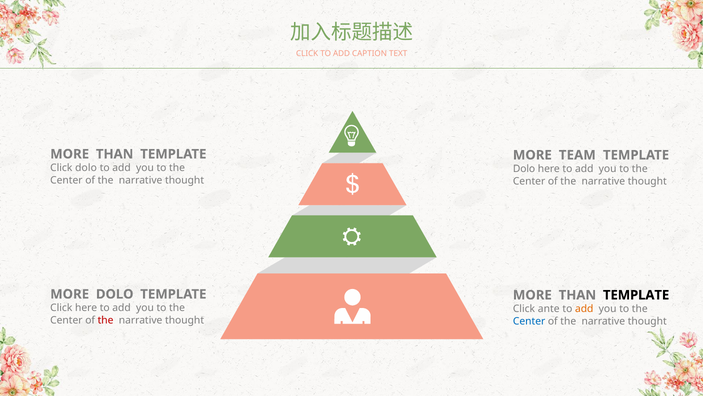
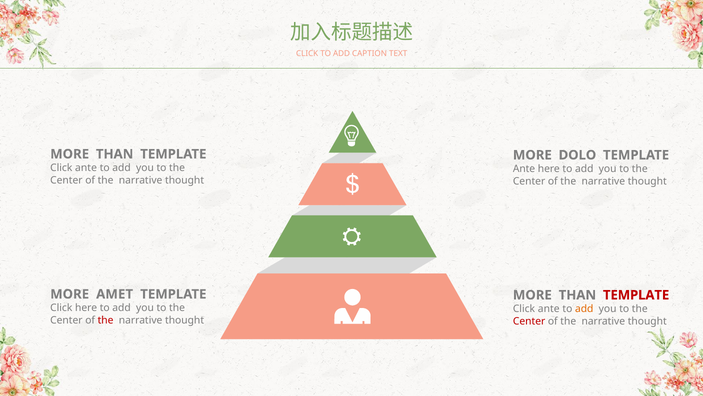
TEAM: TEAM -> DOLO (577, 155)
dolo: dolo -> ante (86, 168)
Dolo: Dolo -> Ante (524, 169)
MORE DOLO: DOLO -> AMET (115, 294)
TEMPLATE colour: black -> red (636, 295)
Center colour: blue -> red (529, 321)
